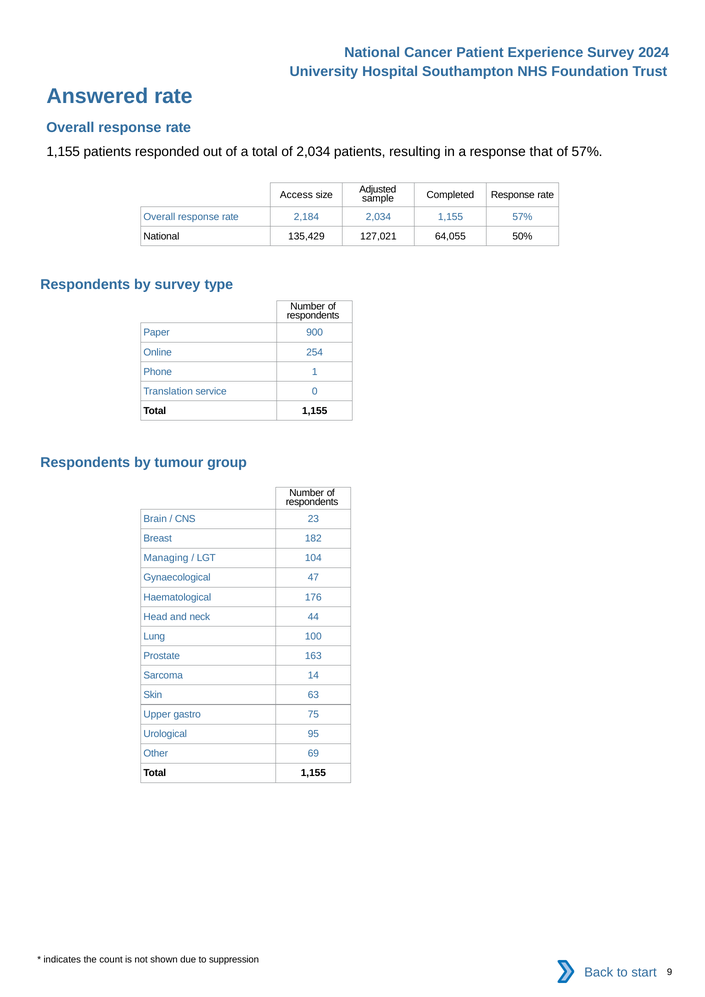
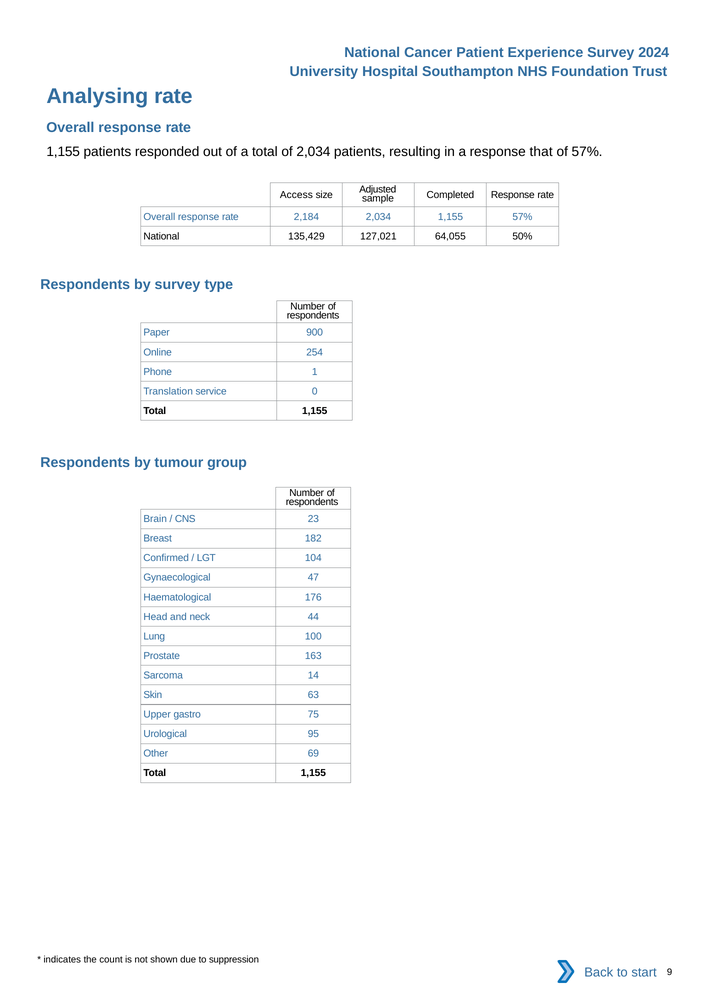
Answered: Answered -> Analysing (97, 96)
Managing: Managing -> Confirmed (166, 558)
